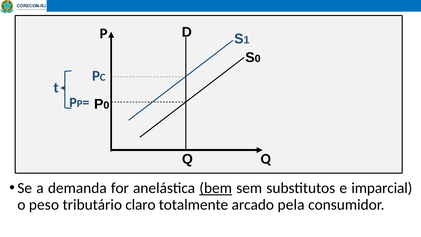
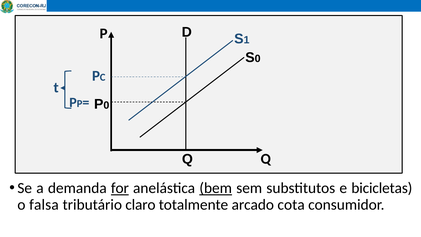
for underline: none -> present (120, 188)
imparcial: imparcial -> bicicletas (382, 188)
peso: peso -> falsa (44, 205)
pela: pela -> cota (291, 205)
